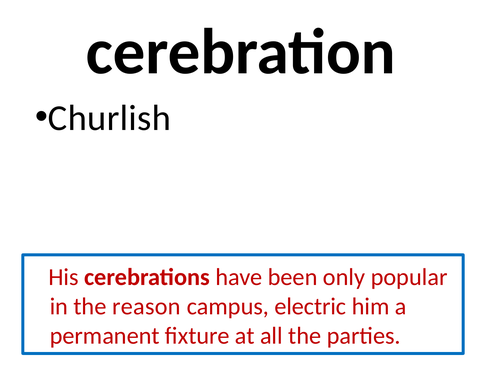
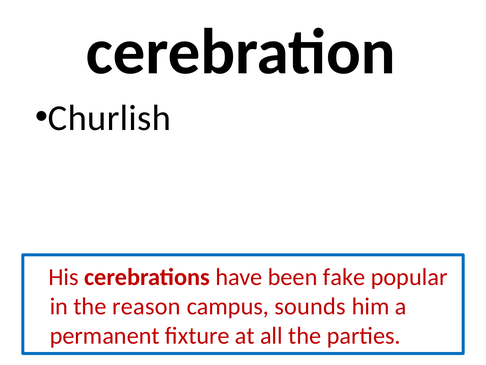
only: only -> fake (344, 277)
electric: electric -> sounds (310, 306)
